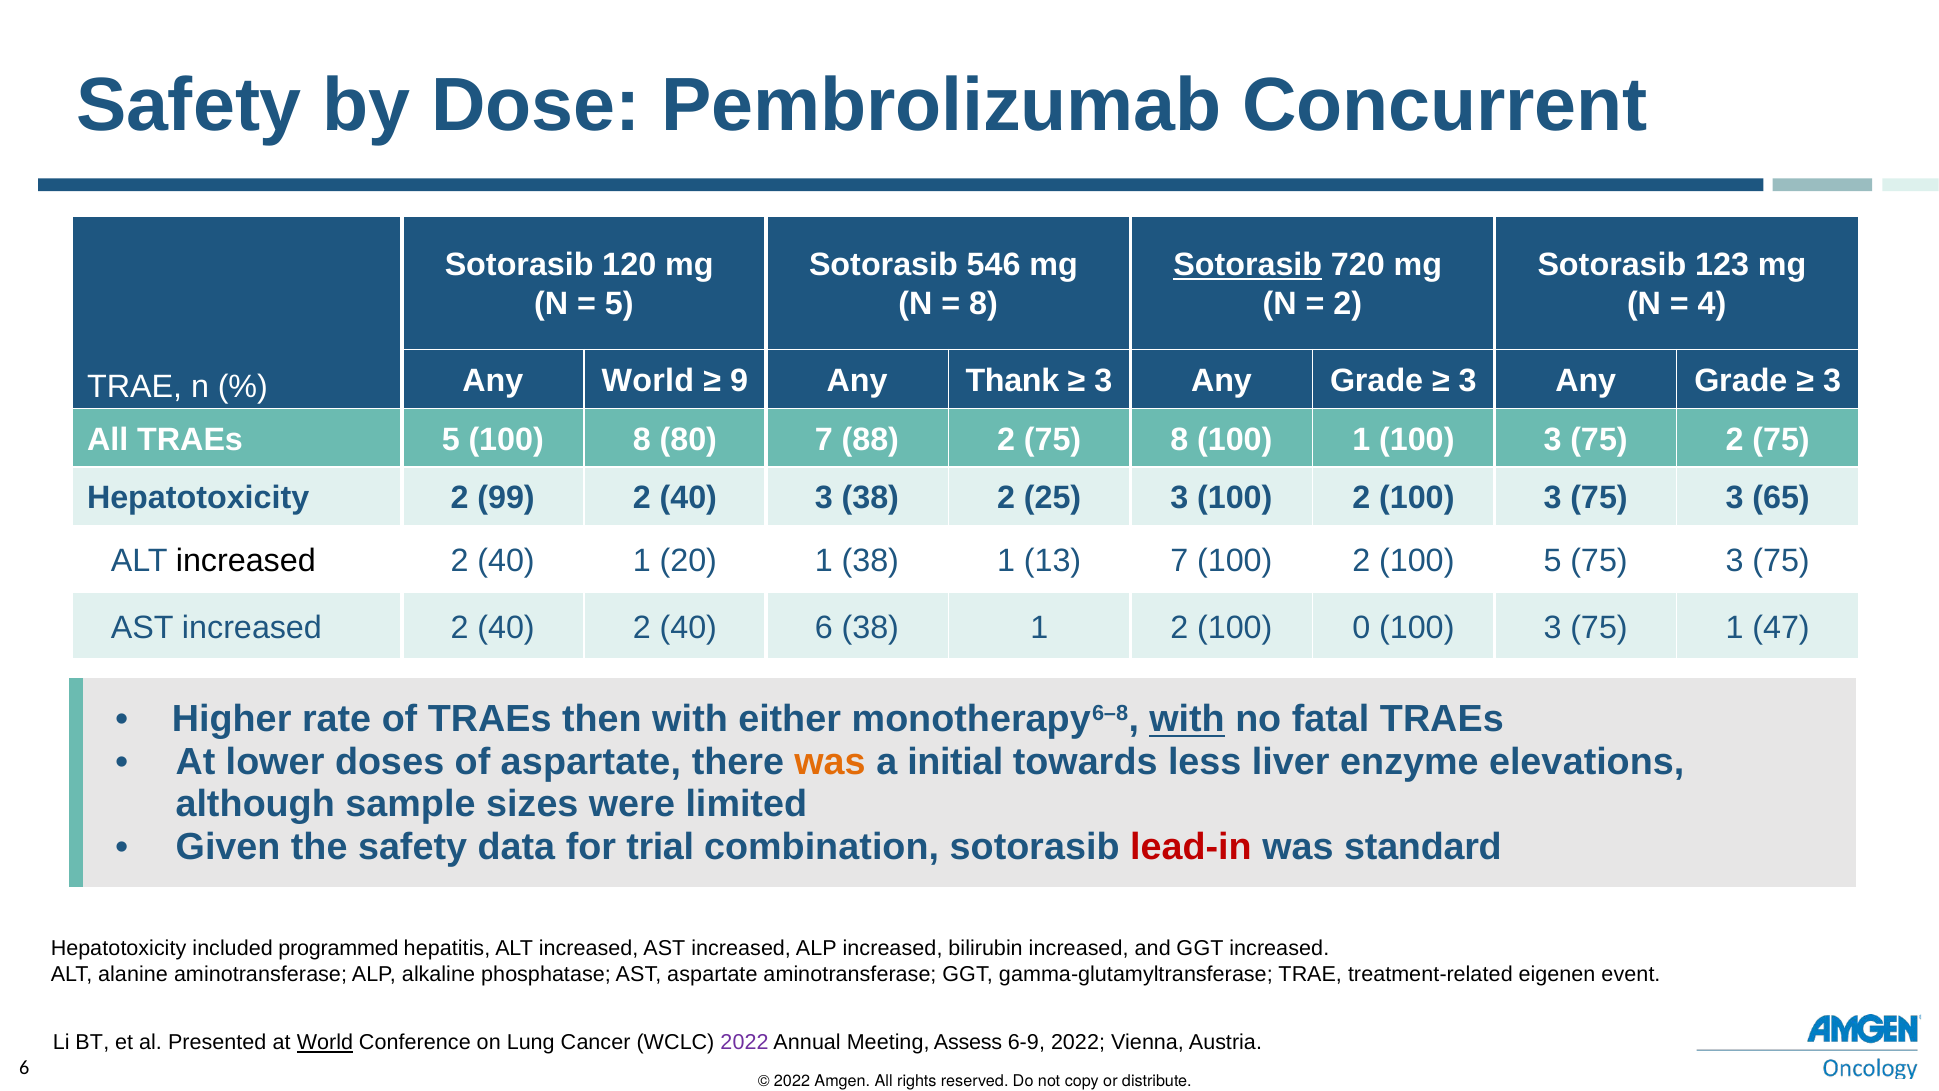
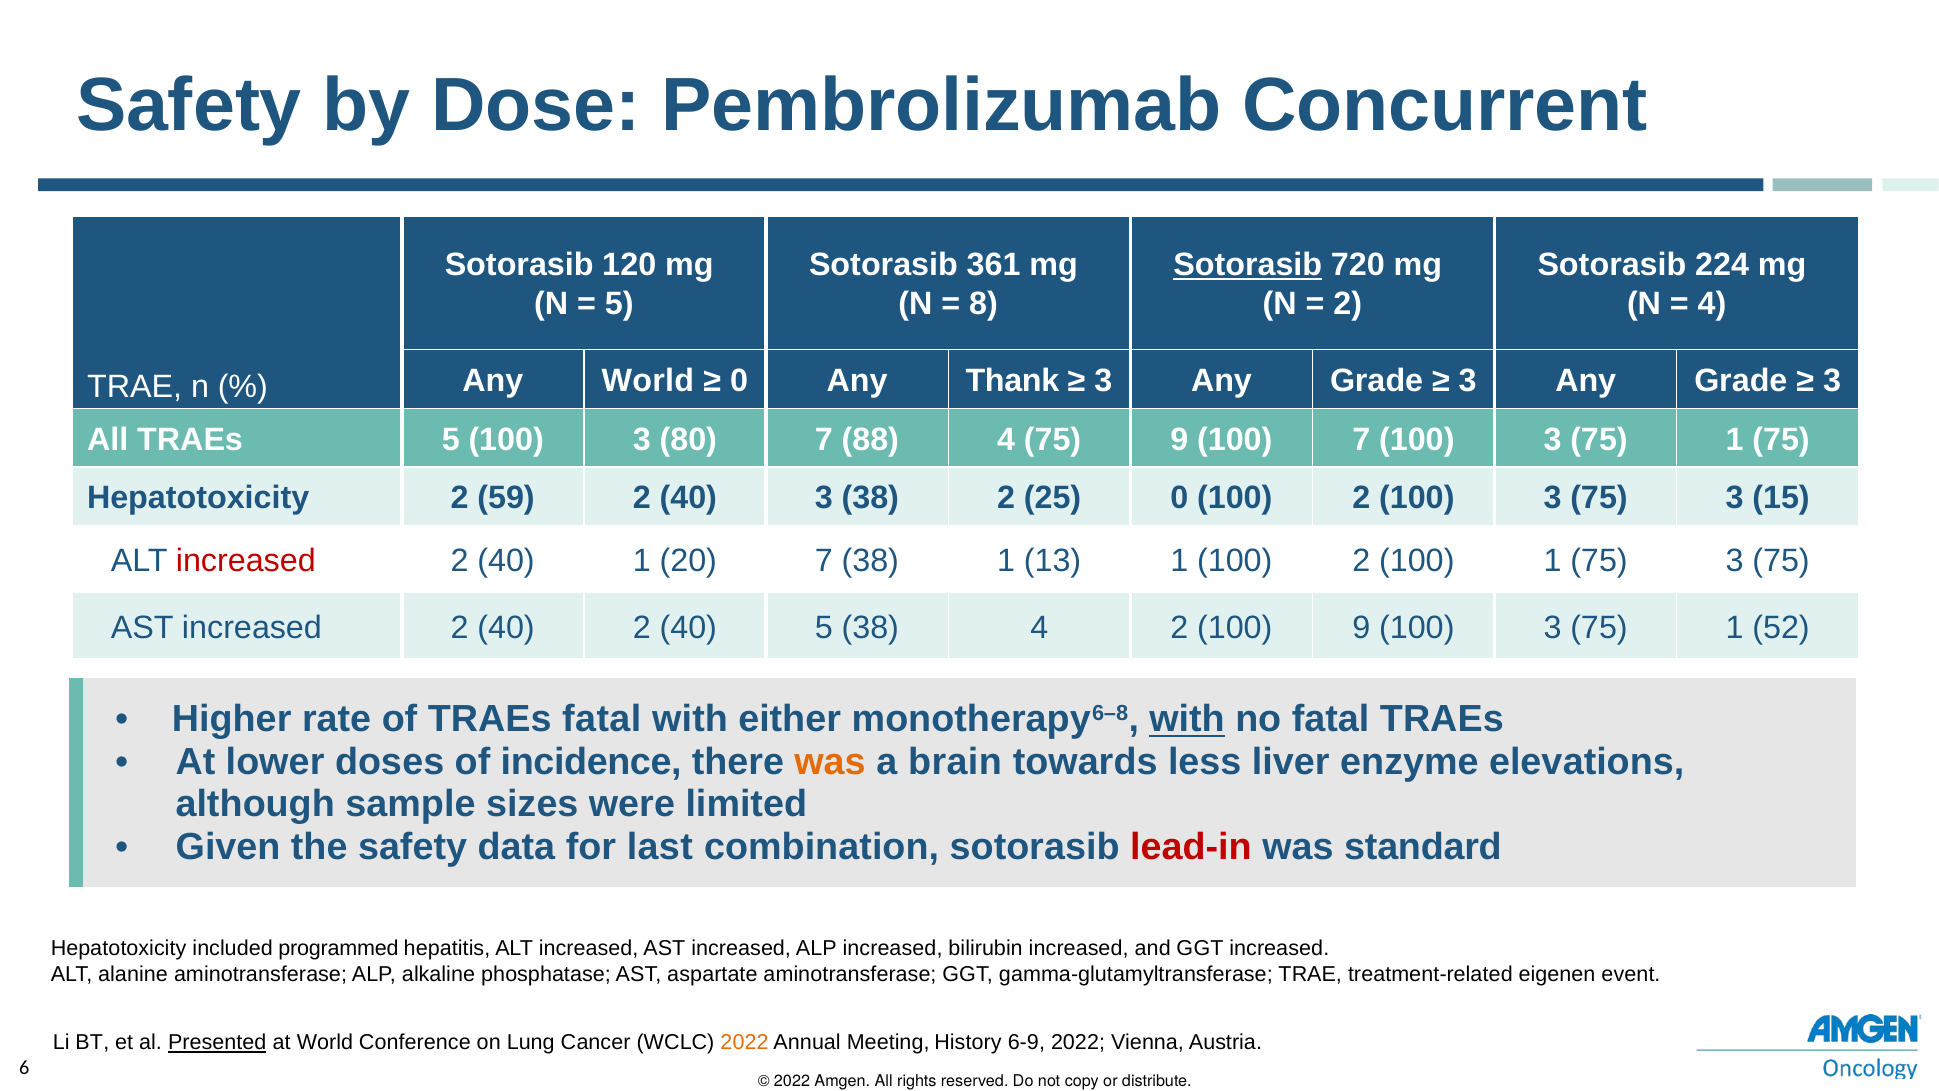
546: 546 -> 361 (994, 265)
123: 123 -> 224 (1722, 265)
9: 9 -> 0 (739, 381)
5 100 8: 8 -> 3 (642, 439)
88 2: 2 -> 4 (1006, 439)
75 8: 8 -> 9 (1179, 439)
100 1: 1 -> 7 (1361, 439)
2: 2 -> 1 (1735, 439)
99: 99 -> 59 (506, 498)
25 3: 3 -> 0 (1179, 498)
65: 65 -> 15 (1781, 498)
increased colour: black -> red (246, 561)
20 1: 1 -> 7 (824, 561)
13 7: 7 -> 1 (1179, 561)
100 5: 5 -> 1 (1553, 561)
40 6: 6 -> 5 (824, 627)
1: 1 -> 4 (1039, 627)
100 0: 0 -> 9 (1361, 627)
47: 47 -> 52 (1781, 627)
TRAEs then: then -> fatal (602, 719)
of aspartate: aspartate -> incidence (591, 762)
initial: initial -> brain (955, 762)
trial: trial -> last (660, 846)
Presented underline: none -> present (217, 1042)
World underline: present -> none (325, 1042)
2022 colour: purple -> orange (745, 1042)
Assess: Assess -> History (968, 1042)
